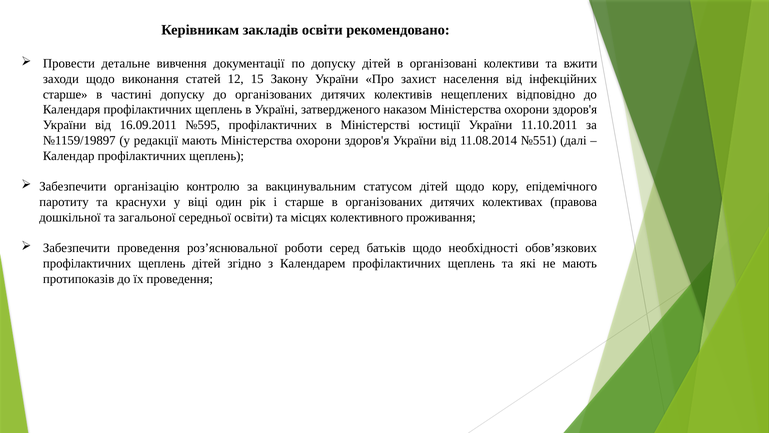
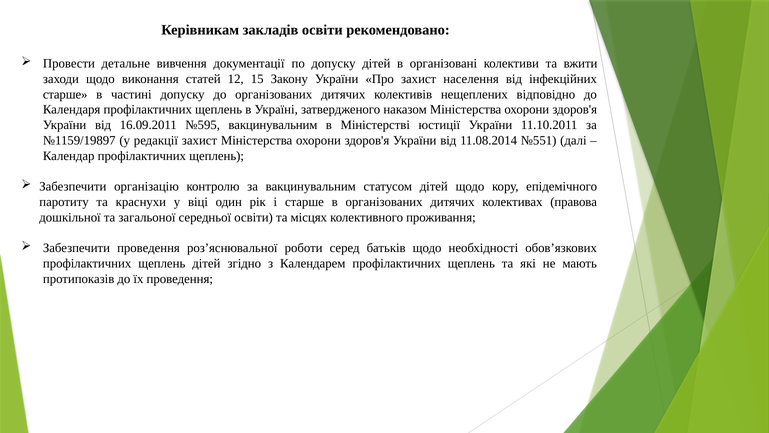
№595 профілактичних: профілактичних -> вакцинувальним (273, 125)
редакції мають: мають -> захист (199, 140)
